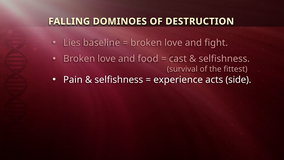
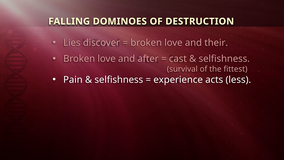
baseline: baseline -> discover (101, 43)
fight: fight -> their (216, 43)
food: food -> after (148, 59)
side: side -> less (238, 80)
